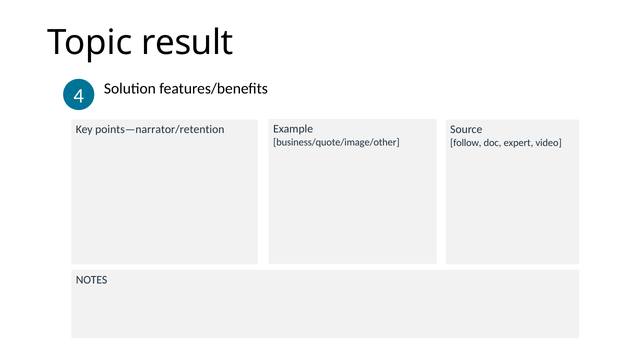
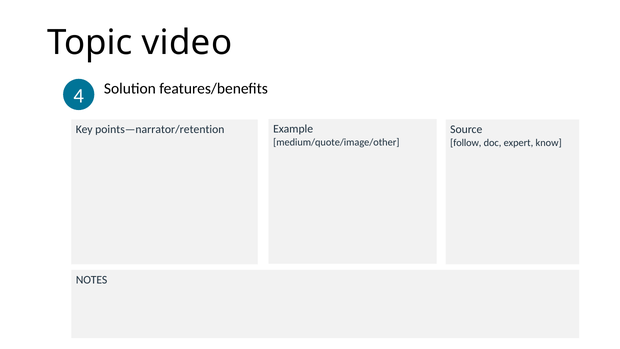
result: result -> video (187, 43)
business/quote/image/other: business/quote/image/other -> medium/quote/image/other (336, 142)
video: video -> know (549, 143)
